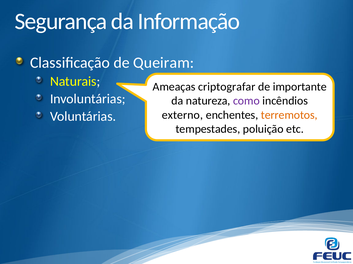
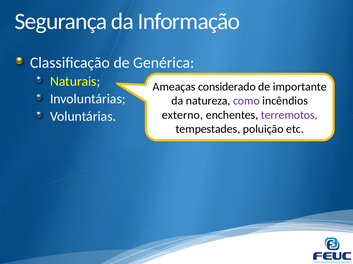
Queiram: Queiram -> Genérica (164, 63)
criptografar: criptografar -> considerado (227, 87)
terremotos colour: orange -> purple (289, 115)
